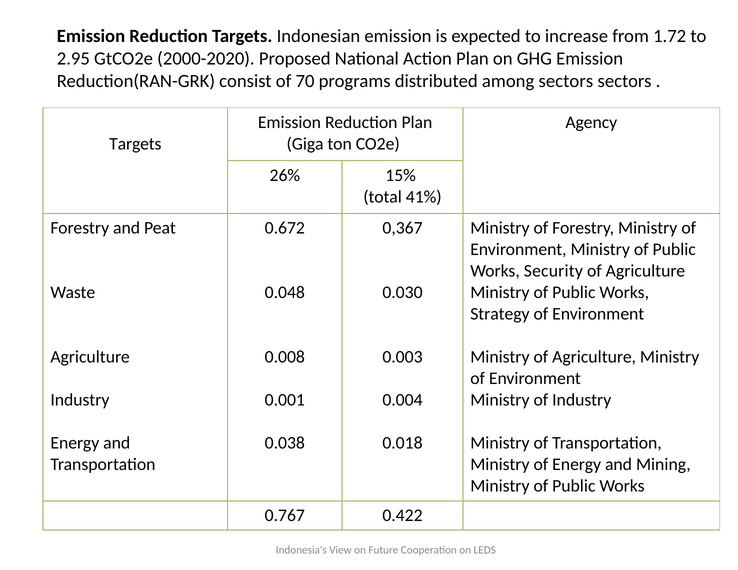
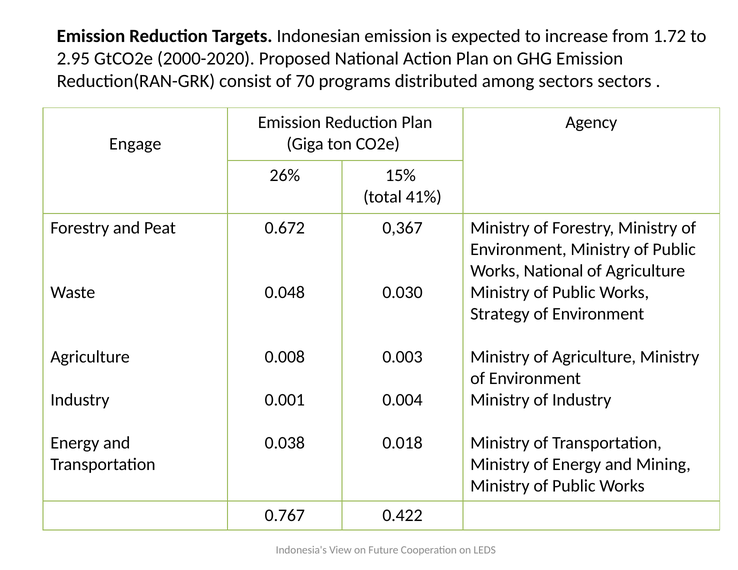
Targets: Targets -> Engage (135, 144)
Works Security: Security -> National (554, 271)
